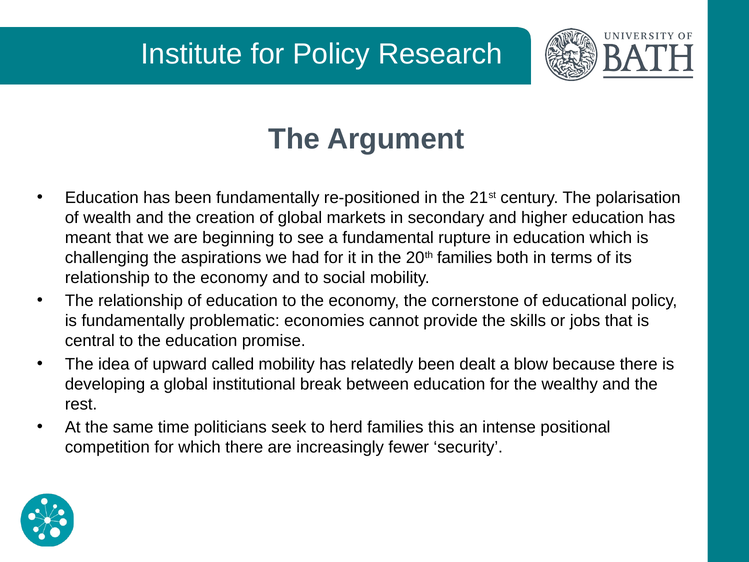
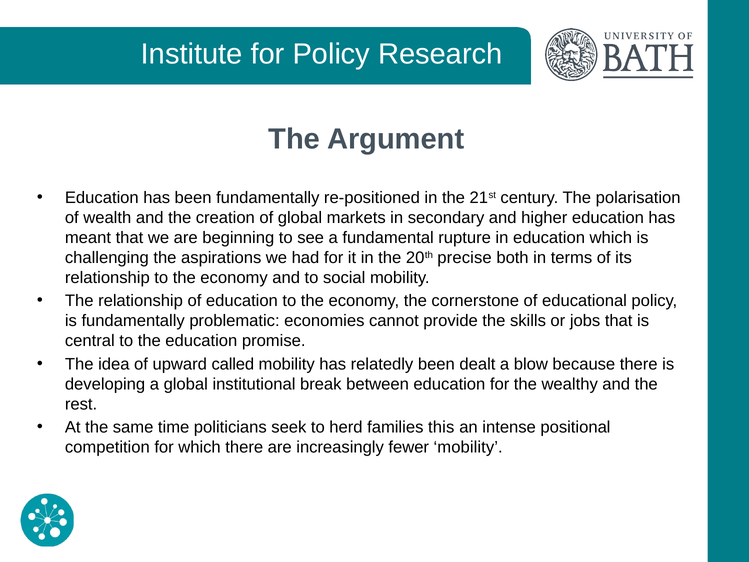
20th families: families -> precise (465, 257)
fewer security: security -> mobility (468, 447)
